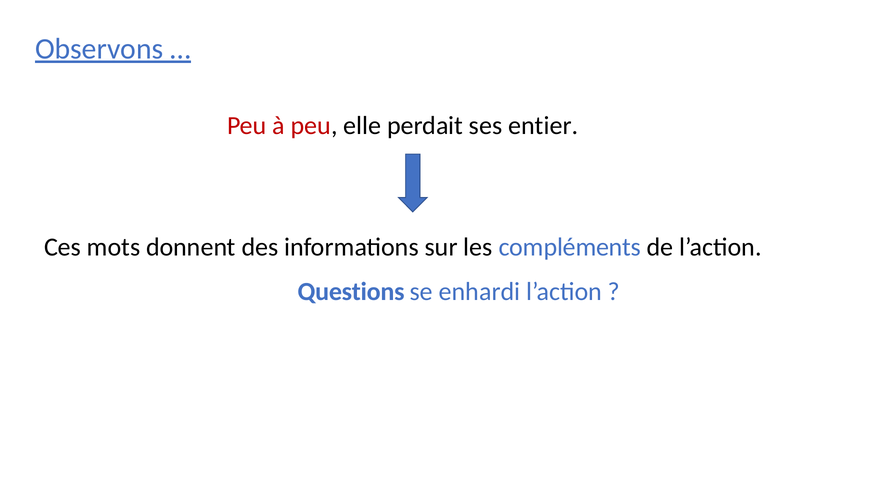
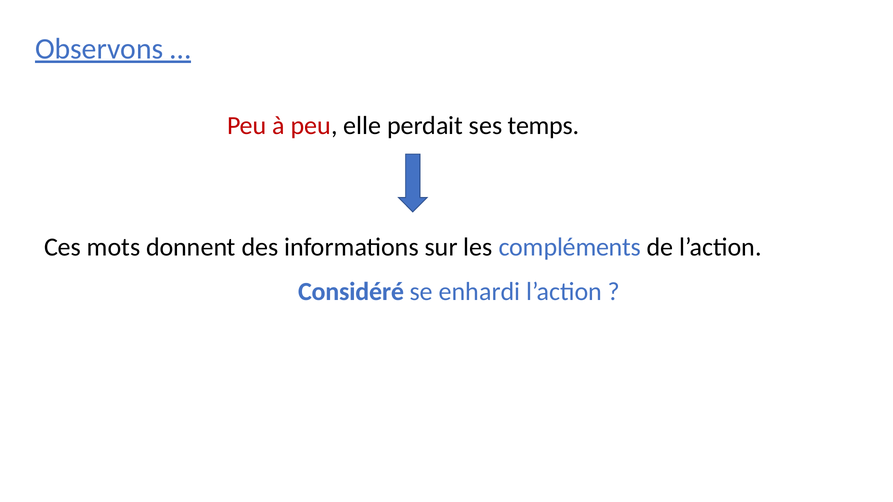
entier: entier -> temps (543, 126)
Questions: Questions -> Considéré (351, 292)
